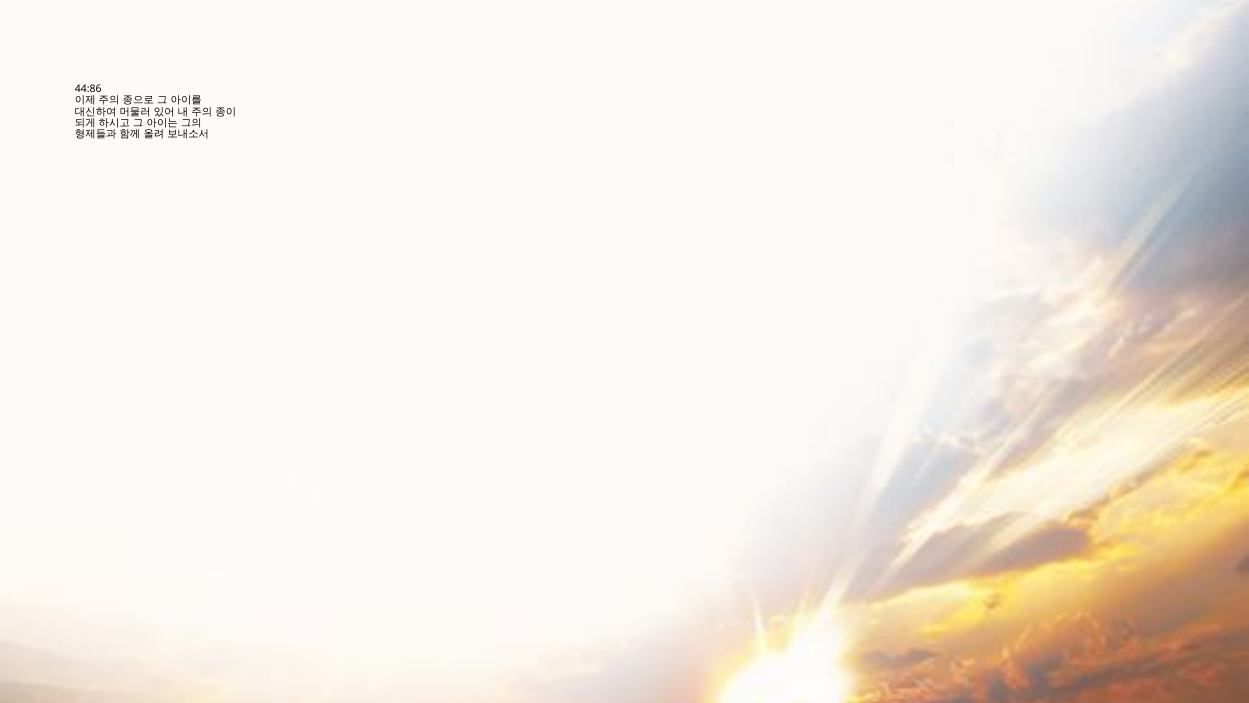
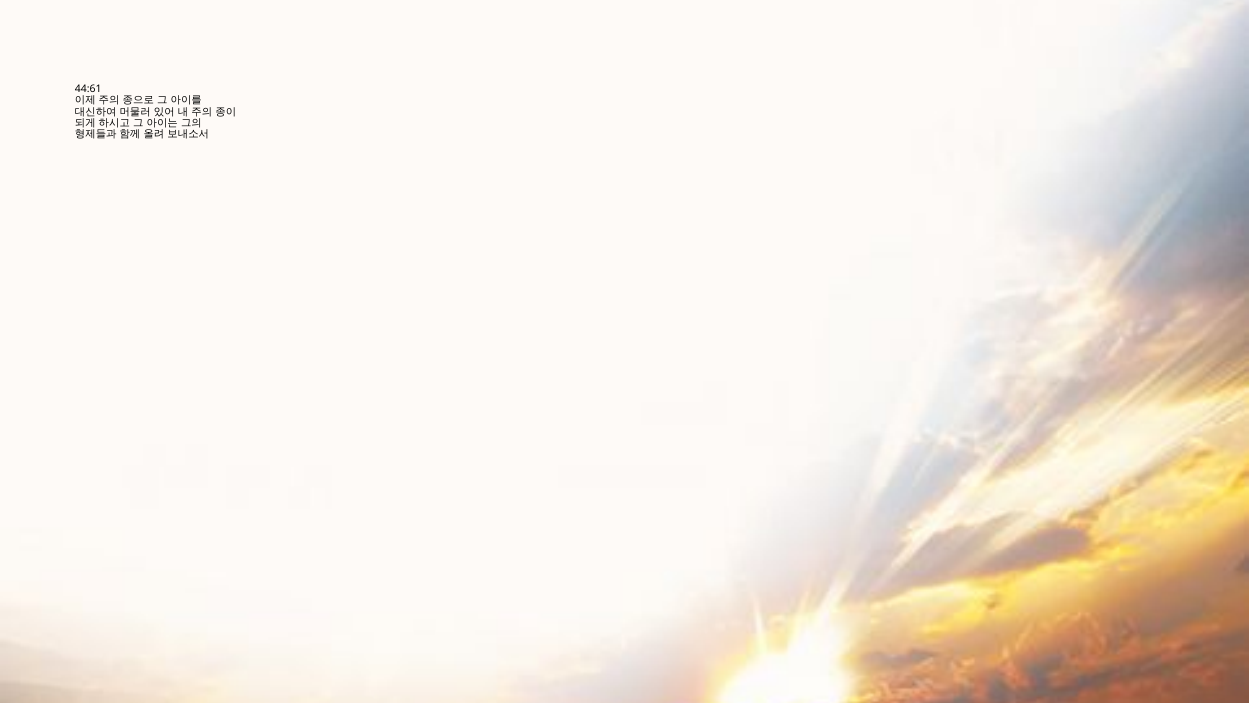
44:86: 44:86 -> 44:61 (88, 89)
